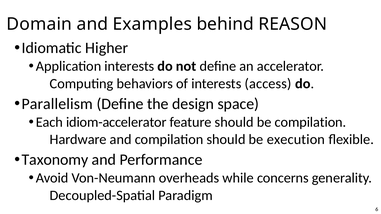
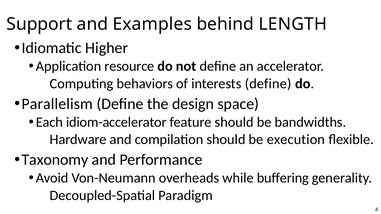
Domain: Domain -> Support (39, 24)
REASON: REASON -> LENGTH (293, 24)
Application interests: interests -> resource (129, 66)
interests access: access -> define (268, 84)
be compilation: compilation -> bandwidths (310, 122)
concerns: concerns -> buffering (283, 178)
